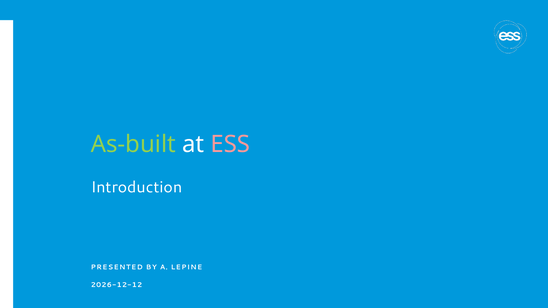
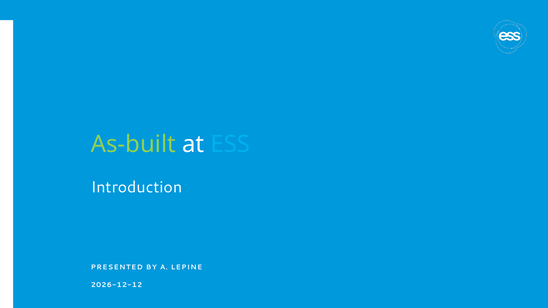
ESS colour: pink -> light blue (230, 144)
